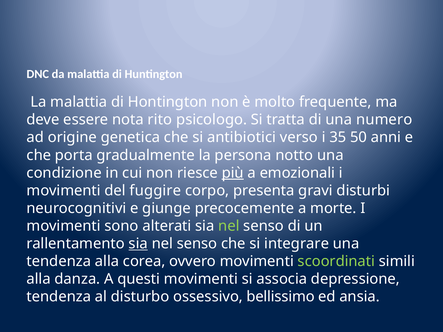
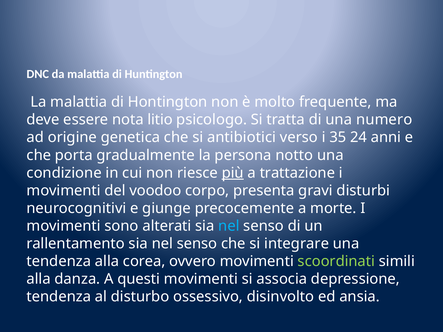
rito: rito -> litio (160, 120)
50: 50 -> 24 (359, 138)
emozionali: emozionali -> trattazione (297, 173)
fuggire: fuggire -> voodoo (155, 191)
nel colour: light green -> light blue (229, 226)
sia underline: present -> none (138, 244)
bellissimo: bellissimo -> disinvolto (281, 297)
